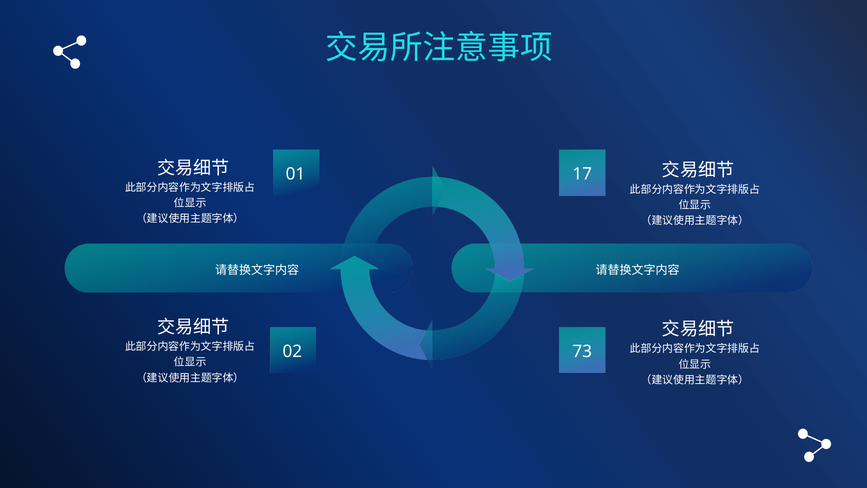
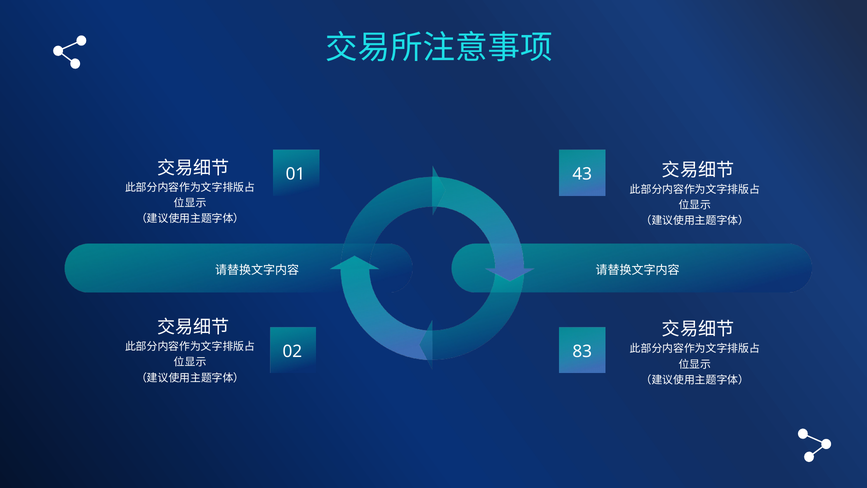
17: 17 -> 43 (582, 174)
73: 73 -> 83 (582, 351)
